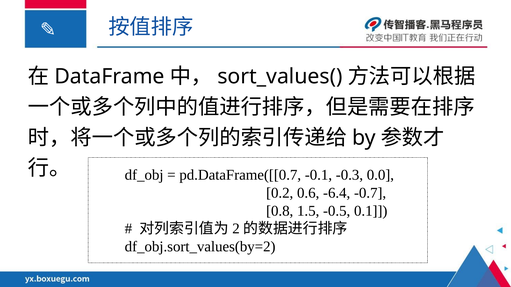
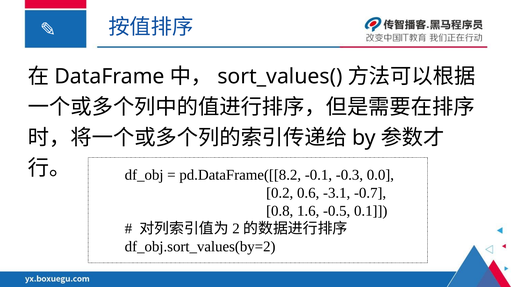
pd.DataFrame([[0.7: pd.DataFrame([[0.7 -> pd.DataFrame([[8.2 (240, 175)
-6.4: -6.4 -> -3.1 (337, 193)
1.5: 1.5 -> 1.6 (308, 211)
